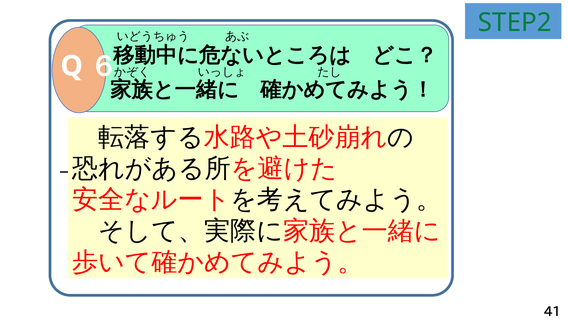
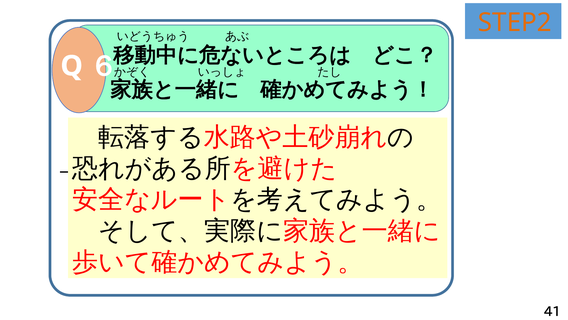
STEP2 colour: green -> orange (515, 23)
